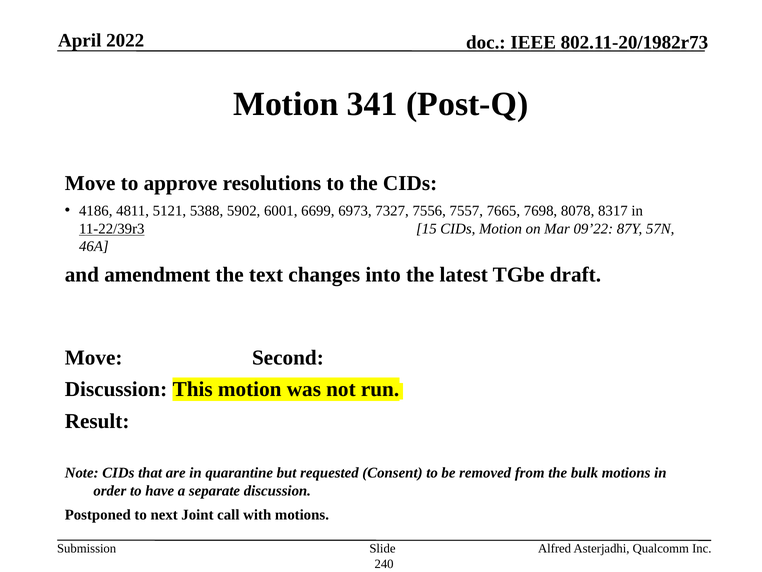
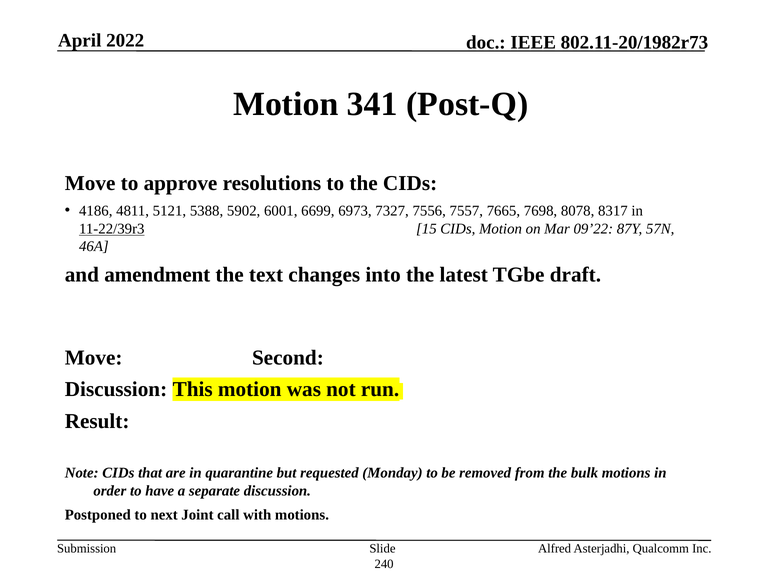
Consent: Consent -> Monday (392, 472)
